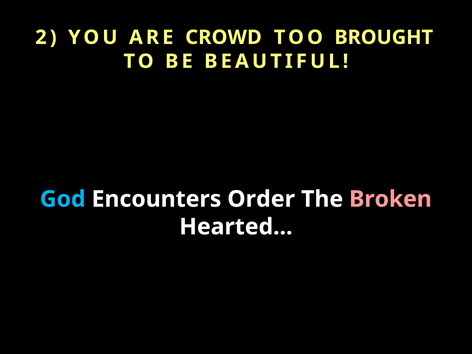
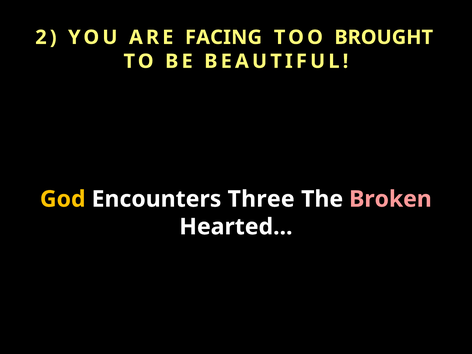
CROWD: CROWD -> FACING (223, 37)
God colour: light blue -> yellow (63, 199)
Order: Order -> Three (261, 199)
